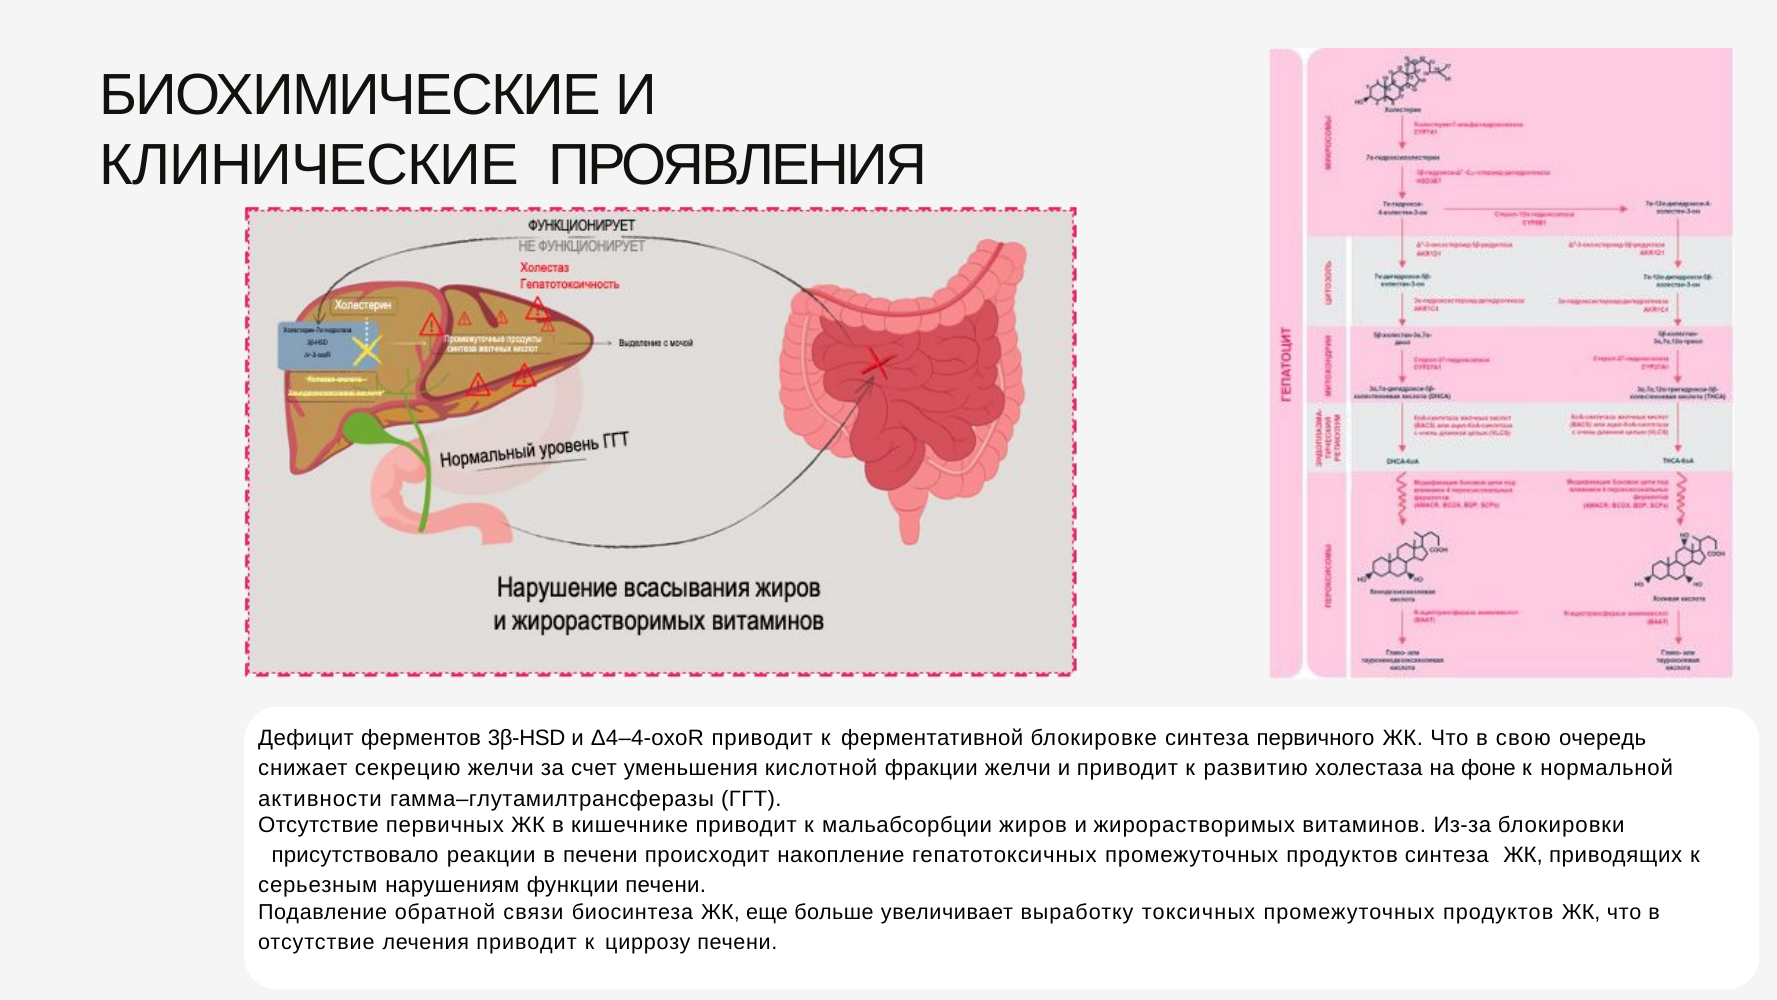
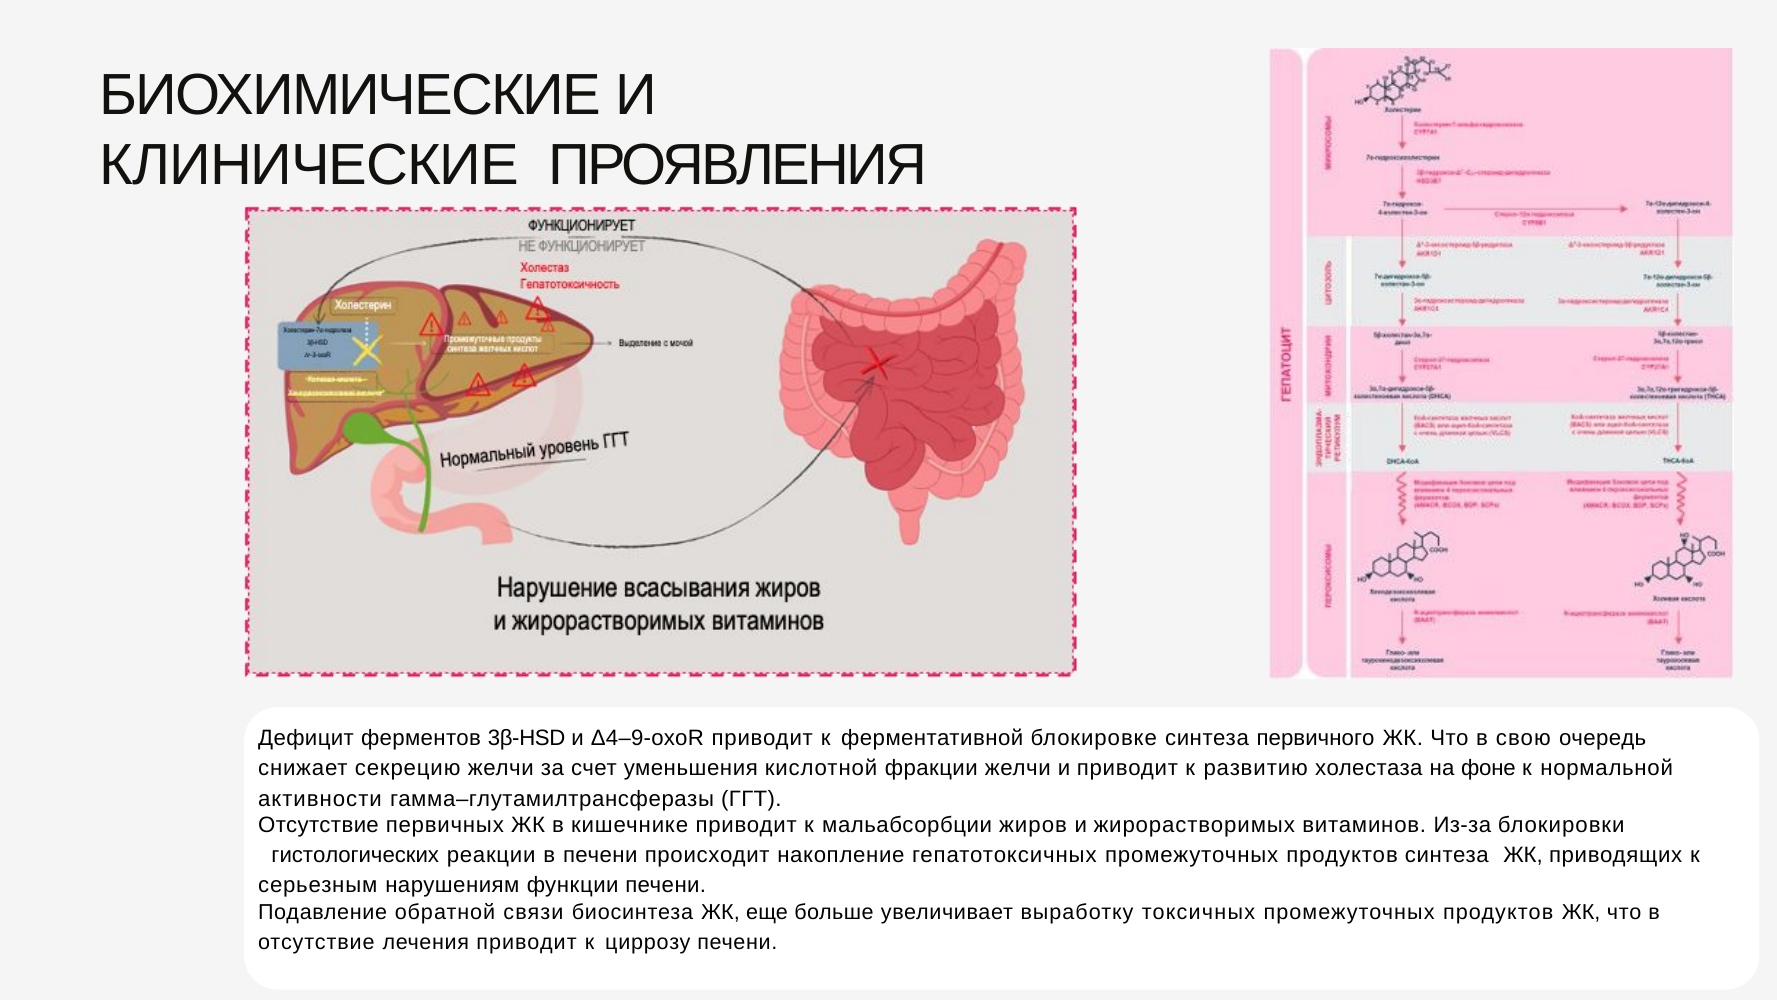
Δ4–4-oxoR: Δ4–4-oxoR -> Δ4–9-oxoR (647, 738)
присутствовало: присутствовало -> гистологических (355, 855)
